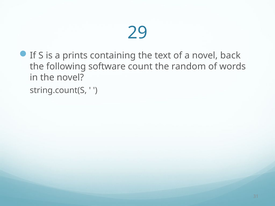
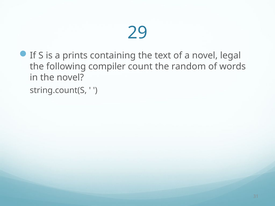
back: back -> legal (230, 56)
software: software -> compiler (107, 67)
